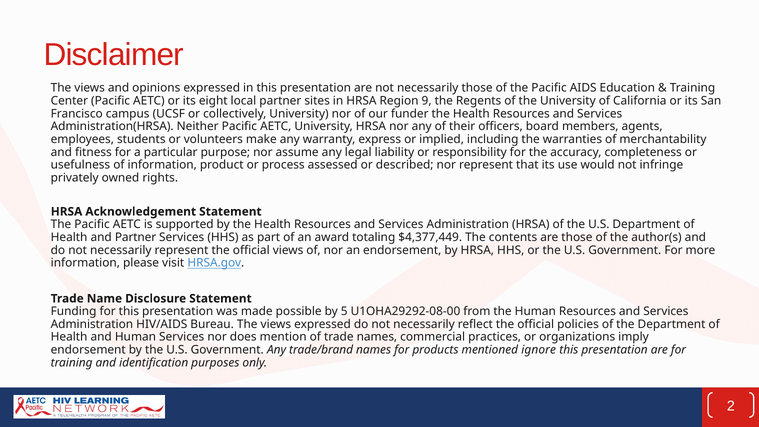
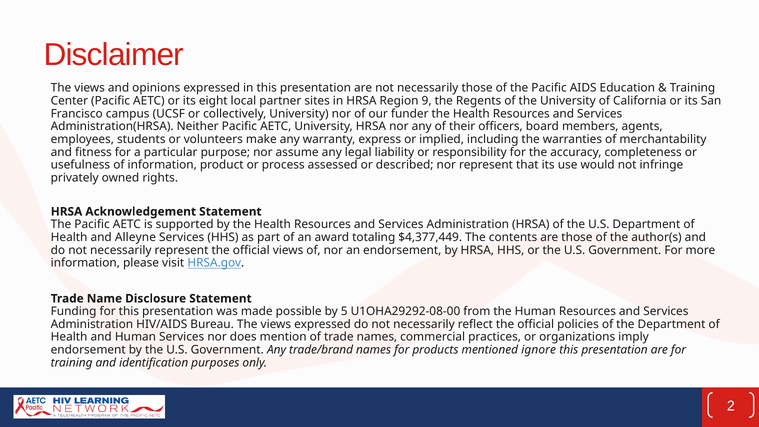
and Partner: Partner -> Alleyne (135, 237)
